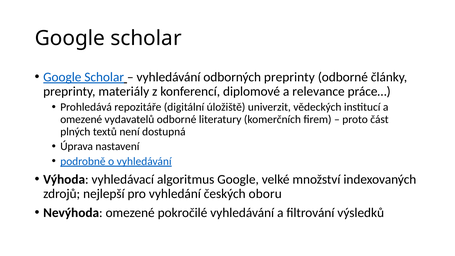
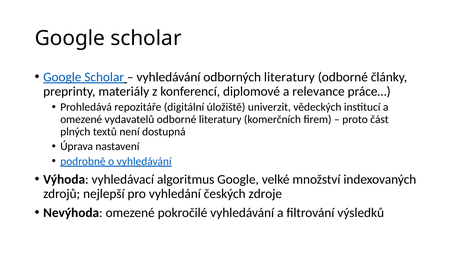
odborných preprinty: preprinty -> literatury (289, 77)
oboru: oboru -> zdroje (265, 194)
